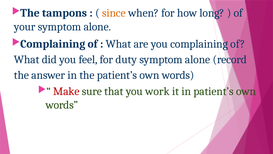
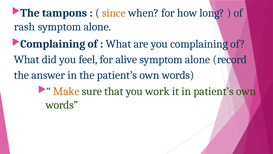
your: your -> rash (25, 27)
duty: duty -> alive (126, 59)
Make colour: red -> orange (66, 91)
